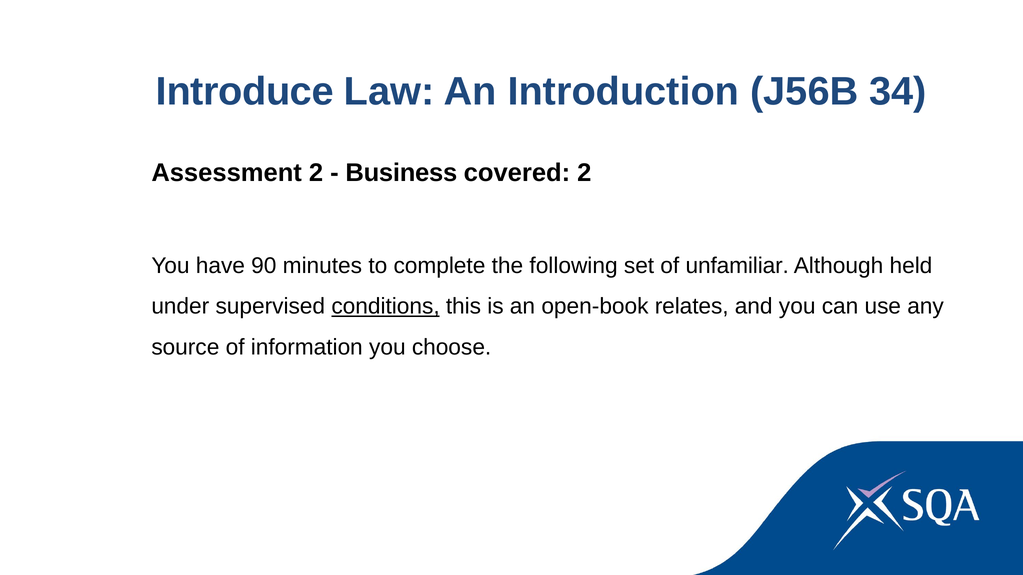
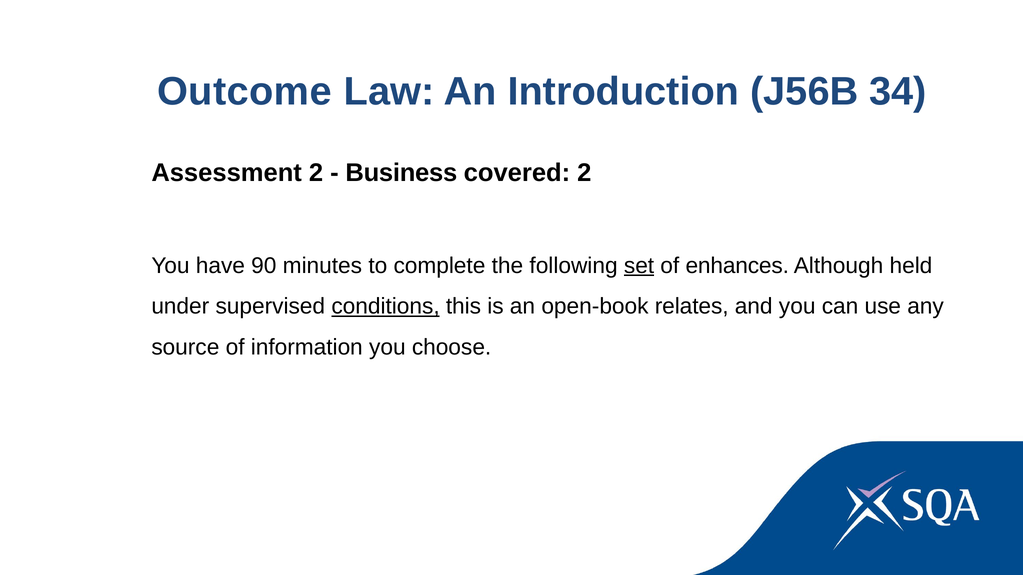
Introduce: Introduce -> Outcome (244, 92)
set underline: none -> present (639, 266)
unfamiliar: unfamiliar -> enhances (737, 266)
